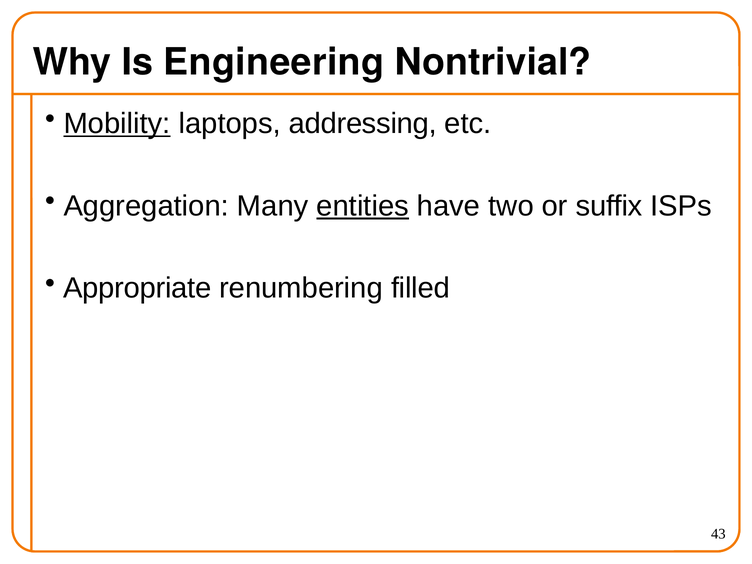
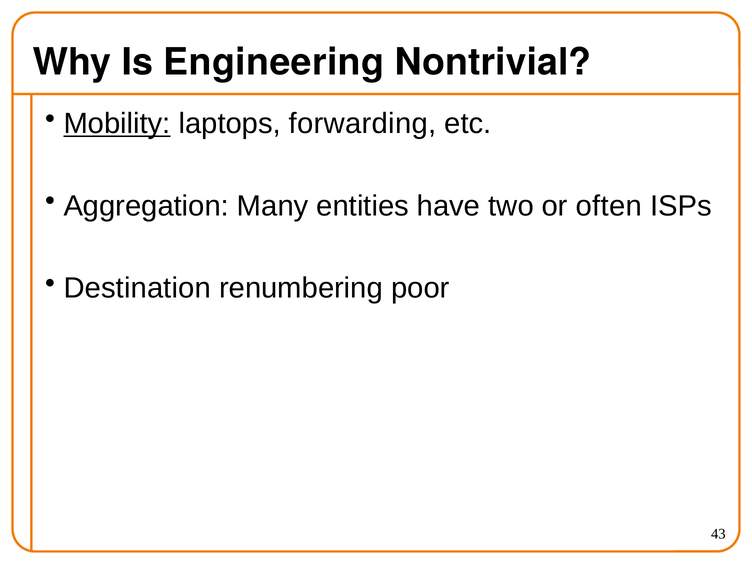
addressing: addressing -> forwarding (363, 124)
entities underline: present -> none (363, 206)
suffix: suffix -> often (609, 206)
Appropriate: Appropriate -> Destination (137, 288)
filled: filled -> poor (420, 288)
